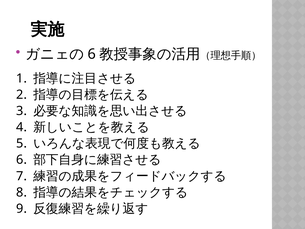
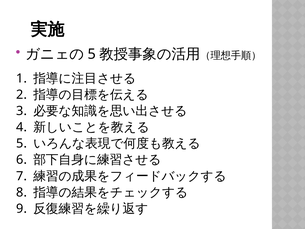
6: 6 -> 5 (92, 54)
